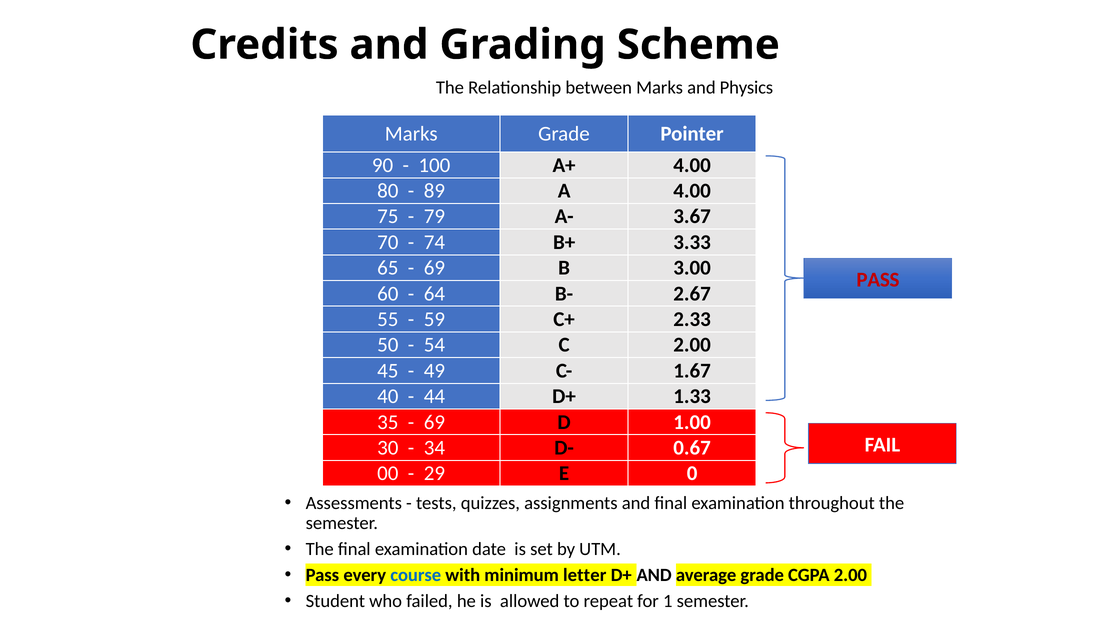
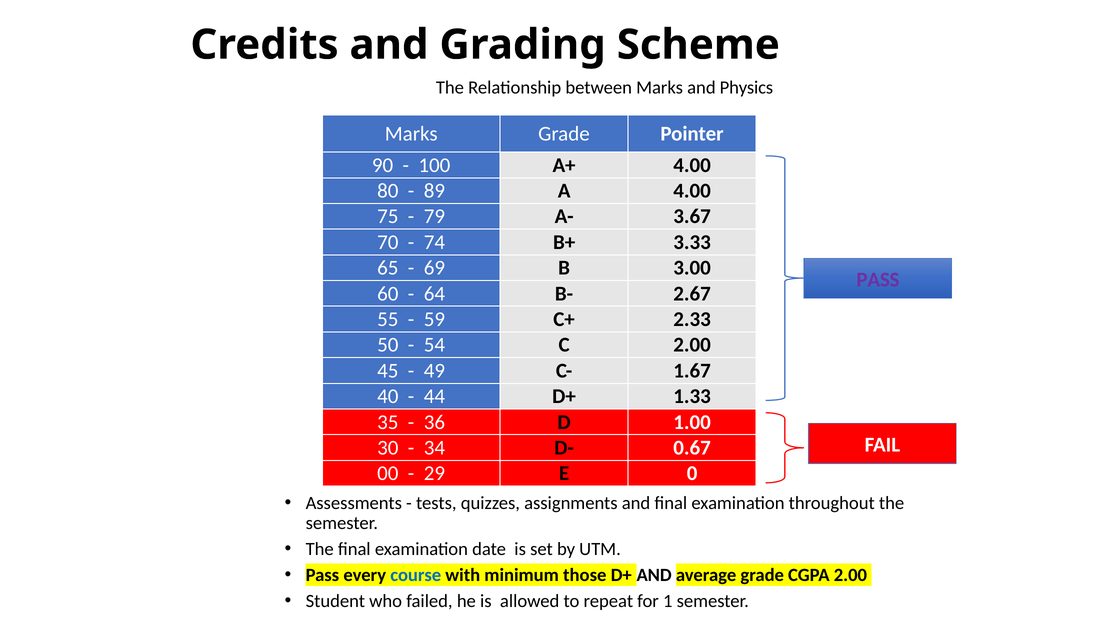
PASS colour: red -> purple (878, 280)
69: 69 -> 36 (434, 422)
letter: letter -> those (585, 575)
